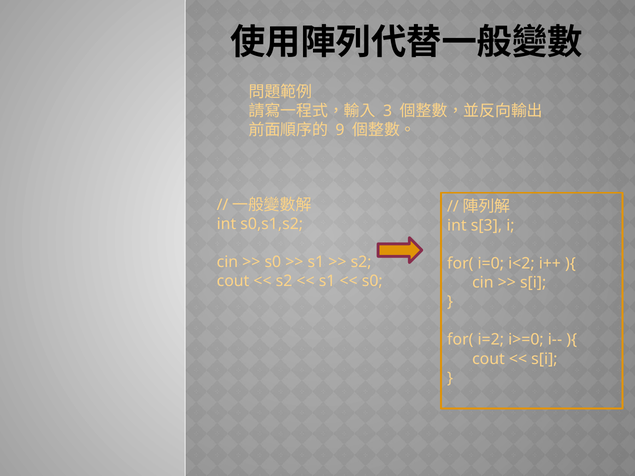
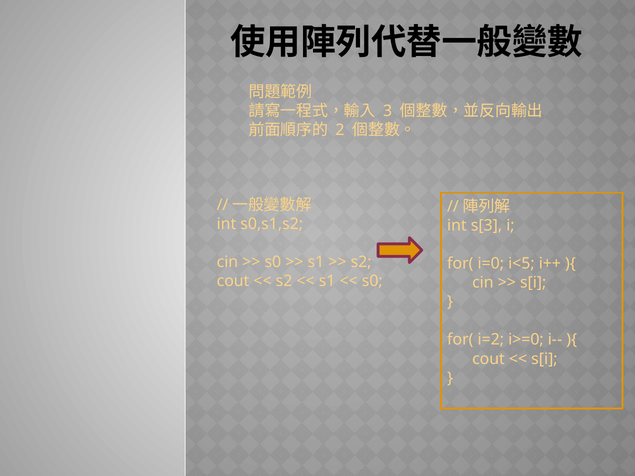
9: 9 -> 2 (340, 130)
i<2: i<2 -> i<5 (521, 264)
